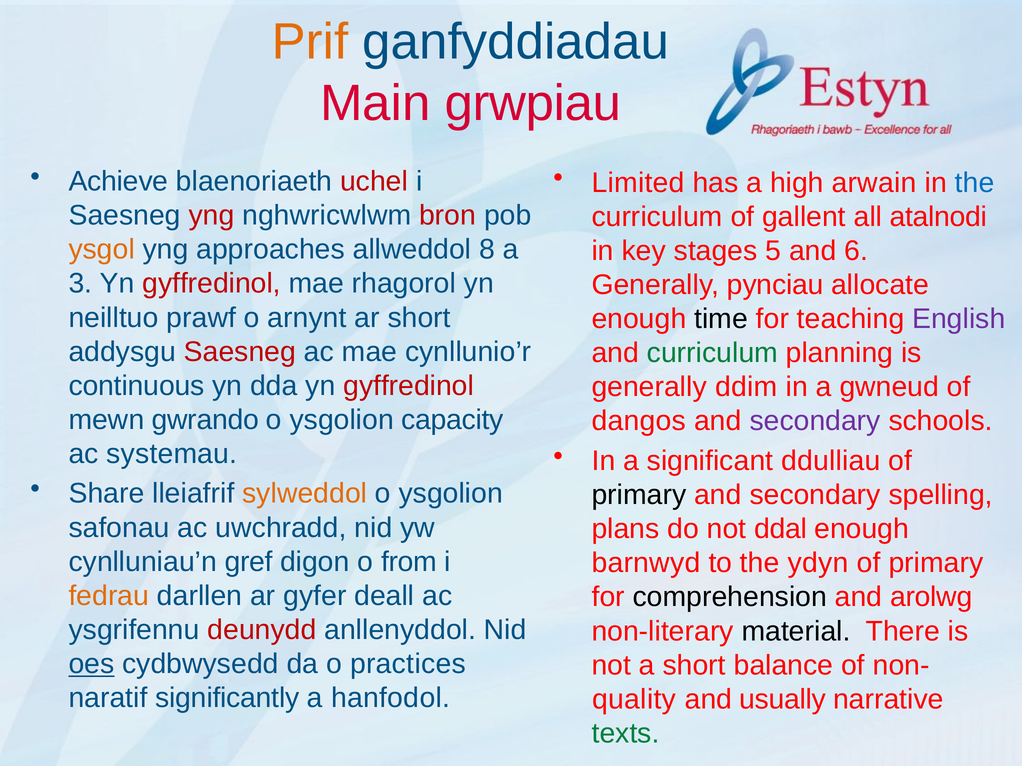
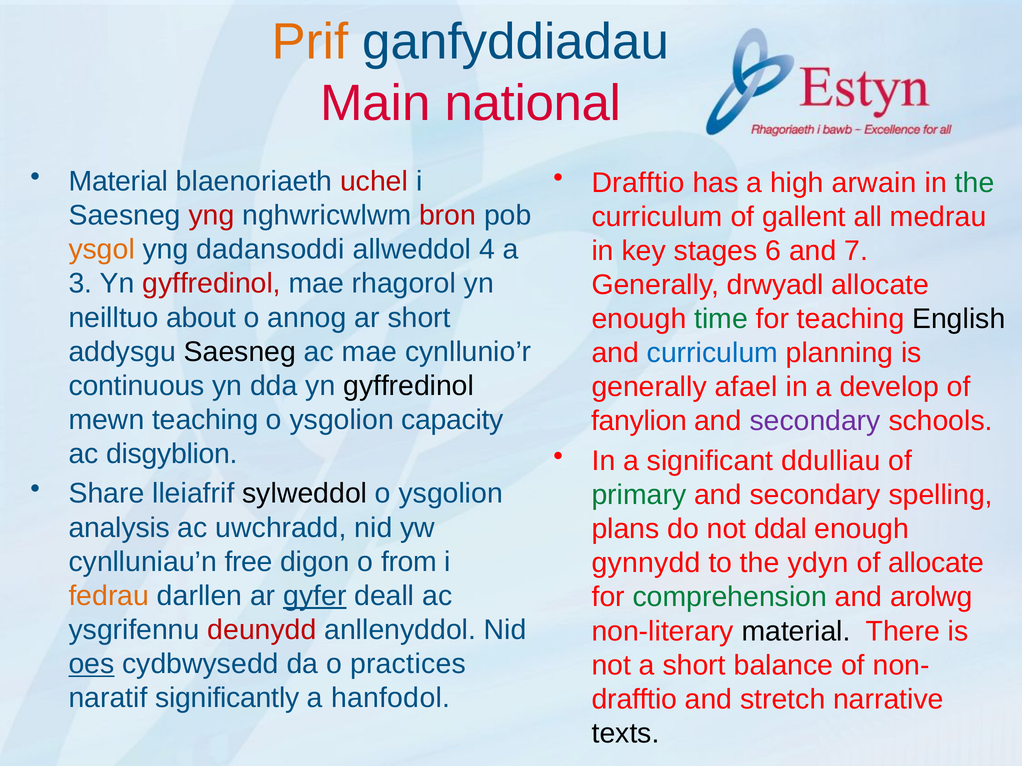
grwpiau: grwpiau -> national (533, 103)
Achieve: Achieve -> Material (118, 182)
Limited: Limited -> Drafftio (638, 183)
the colour: blue -> green (975, 183)
atalnodi: atalnodi -> medrau (938, 217)
approaches: approaches -> dadansoddi (271, 250)
8: 8 -> 4 (487, 250)
5: 5 -> 6 (773, 251)
6: 6 -> 7 (856, 251)
pynciau: pynciau -> drwyadl (775, 285)
prawf: prawf -> about (201, 318)
arnynt: arnynt -> annog (307, 318)
time colour: black -> green (721, 319)
English colour: purple -> black (959, 319)
Saesneg colour: red -> black (240, 352)
curriculum colour: green -> blue (712, 353)
gyffredinol colour: red -> black (409, 386)
ddim: ddim -> afael (746, 387)
gwneud: gwneud -> develop (889, 387)
mewn gwrando: gwrando -> teaching (205, 420)
dangos: dangos -> fanylion (639, 421)
systemau: systemau -> disgyblion (172, 454)
sylweddol colour: orange -> black (305, 494)
primary colour: black -> green (639, 495)
safonau: safonau -> analysis (119, 528)
gref: gref -> free (249, 562)
barnwyd: barnwyd -> gynnydd (646, 563)
primary: primary -> allocate (936, 563)
gyfer underline: none -> present (315, 596)
comprehension colour: black -> green (730, 597)
quality: quality -> drafftio (634, 700)
usually: usually -> stretch (783, 700)
texts colour: green -> black (626, 734)
